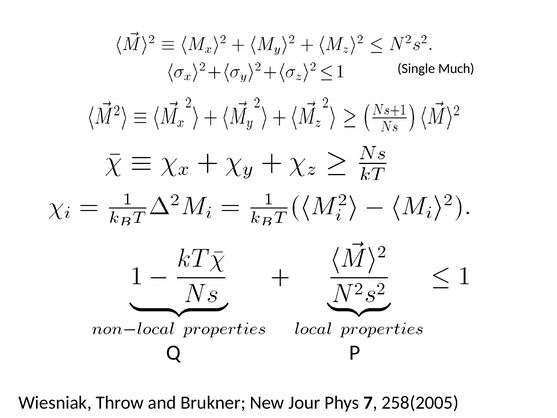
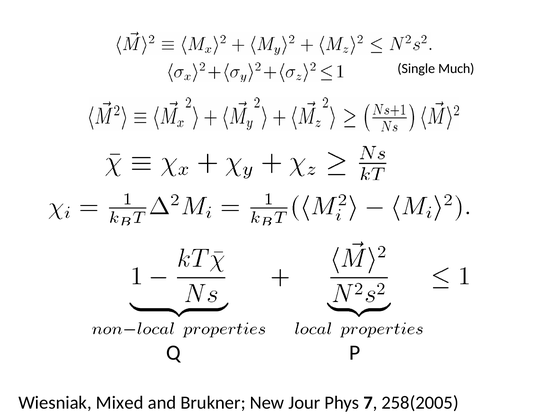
Throw: Throw -> Mixed (120, 402)
